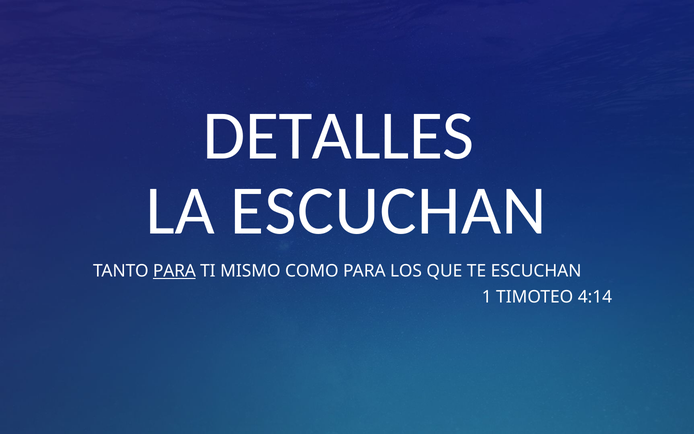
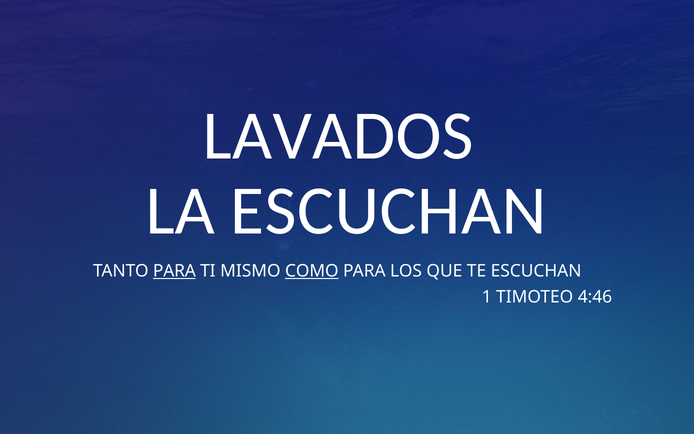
DETALLES: DETALLES -> LAVADOS (338, 136)
COMO underline: none -> present (312, 271)
4:14: 4:14 -> 4:46 (595, 297)
